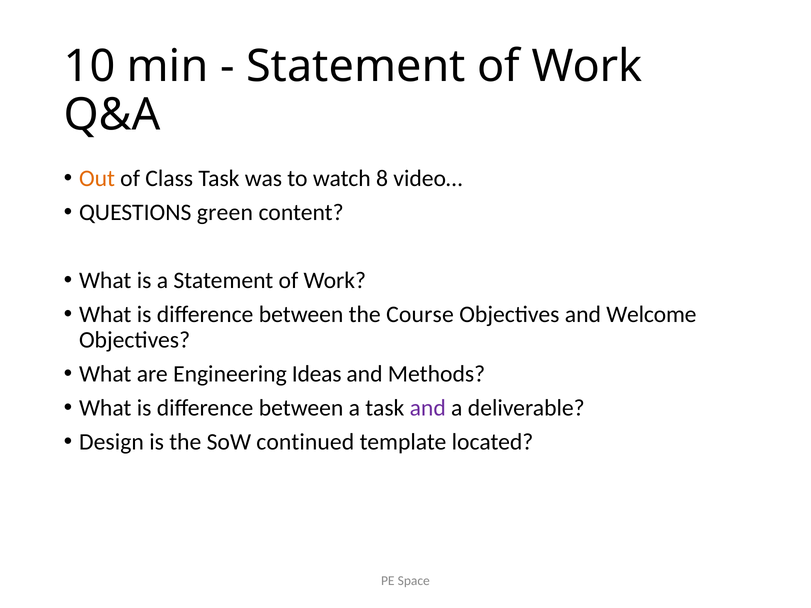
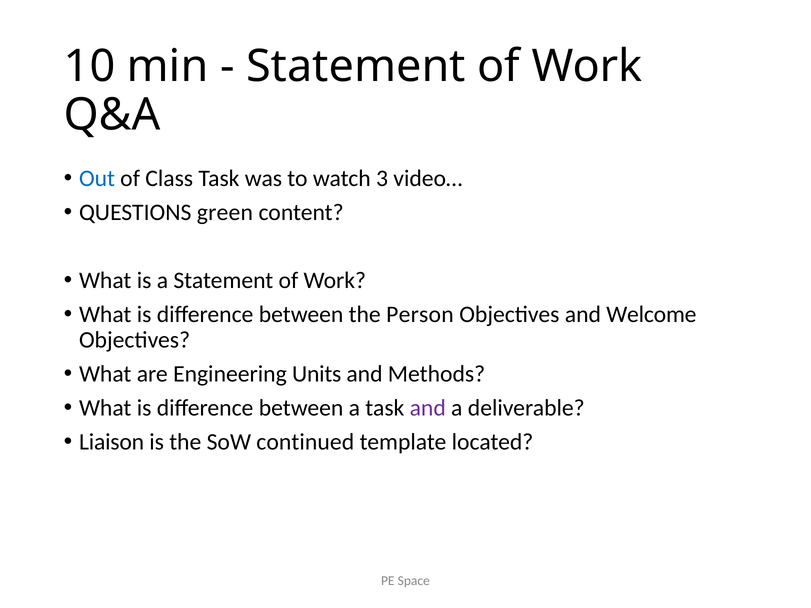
Out colour: orange -> blue (97, 179)
8: 8 -> 3 (382, 179)
Course: Course -> Person (420, 315)
Ideas: Ideas -> Units (317, 374)
Design: Design -> Liaison (112, 442)
